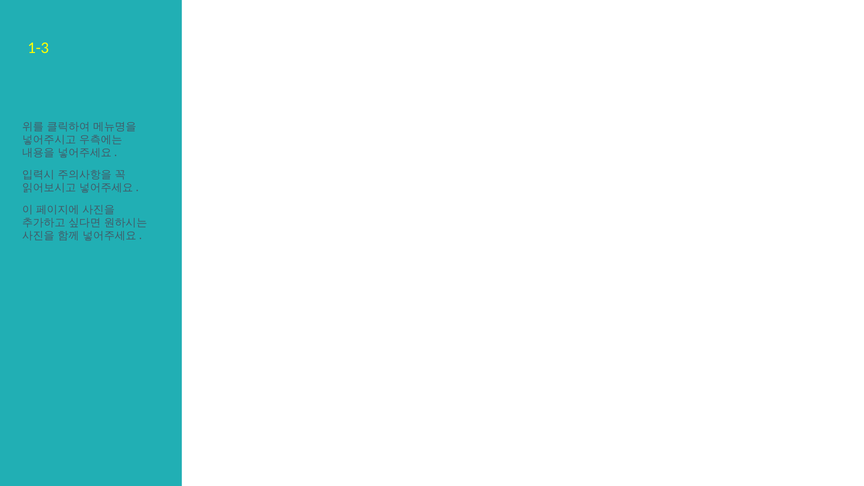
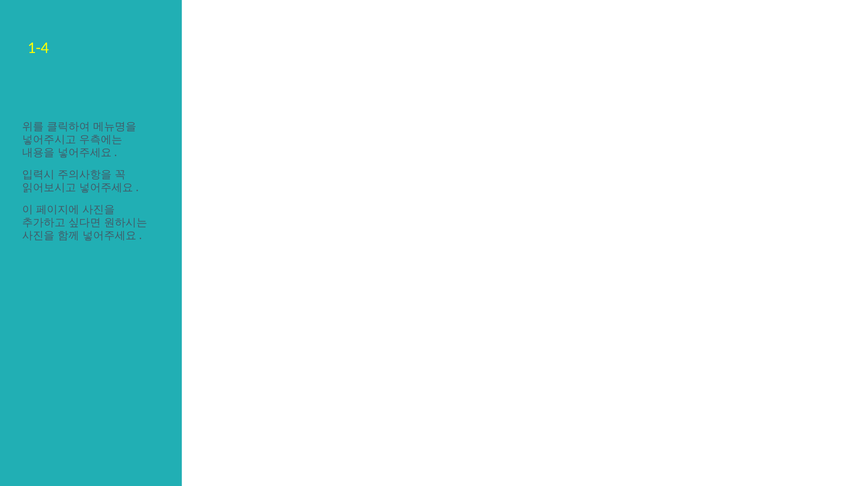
1-3: 1-3 -> 1-4 (38, 48)
